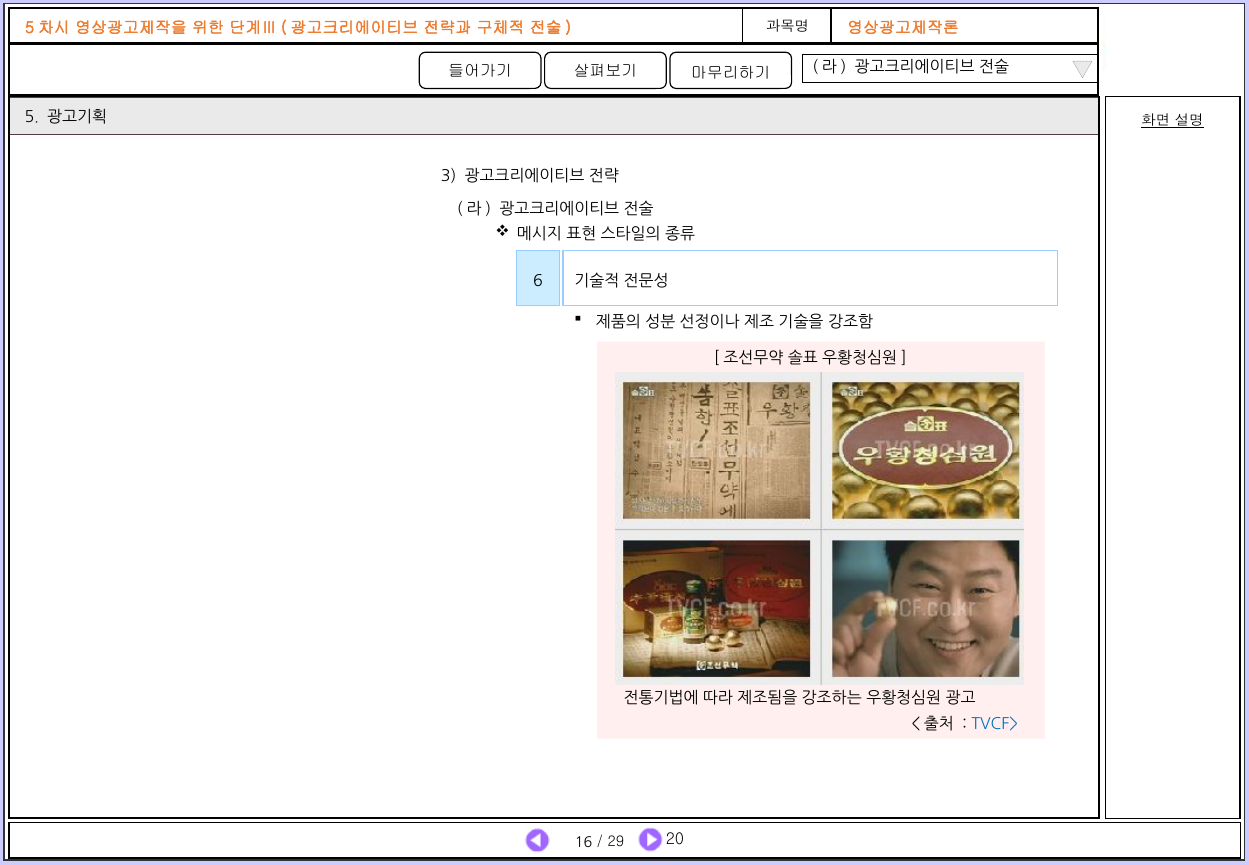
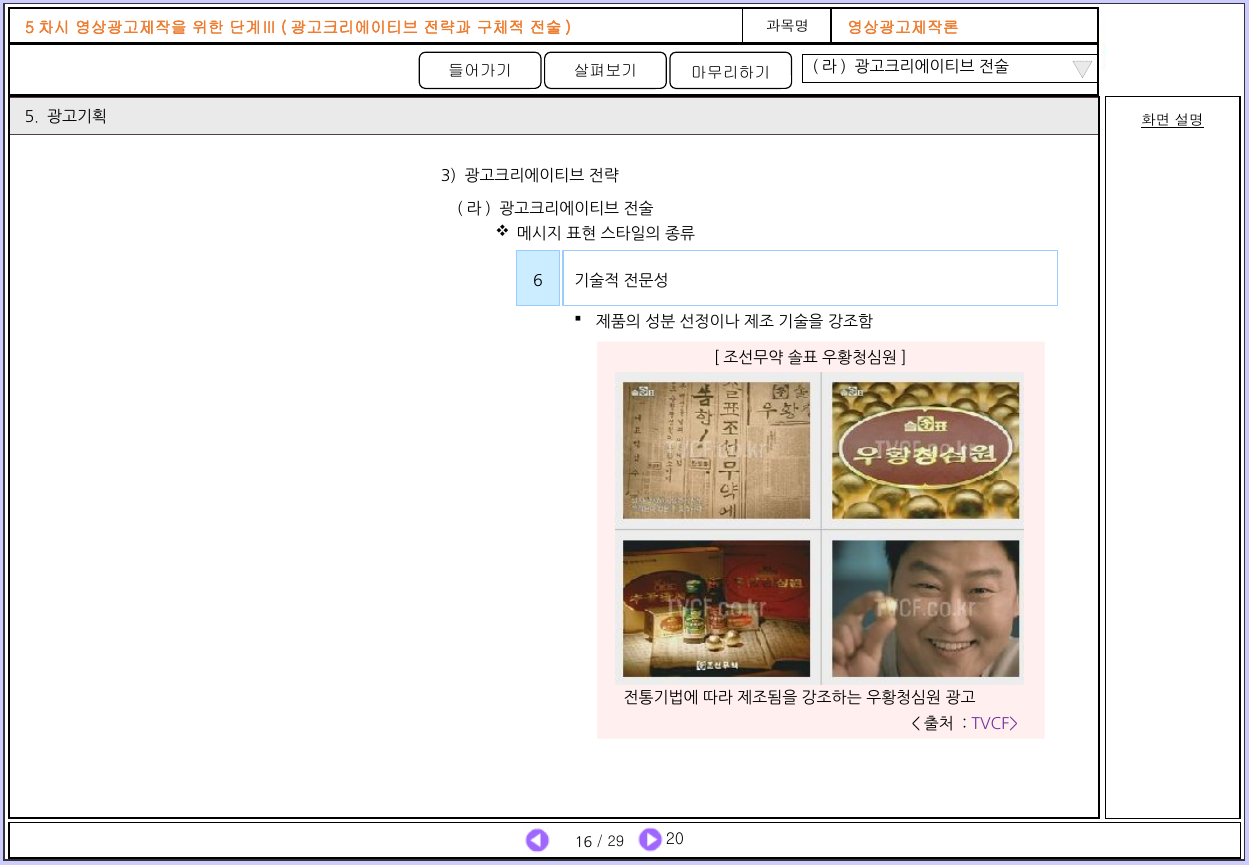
TVCF> colour: blue -> purple (995, 724)
